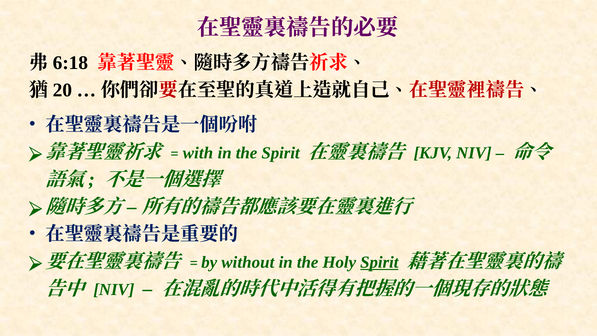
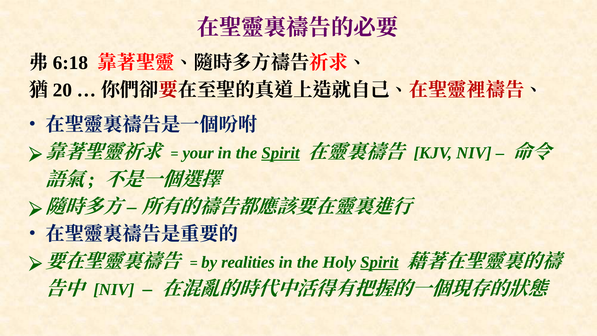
with: with -> your (198, 153)
Spirit underline: none -> present (281, 153)
without: without -> realities (248, 262)
